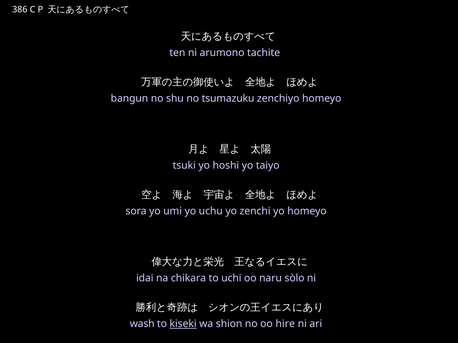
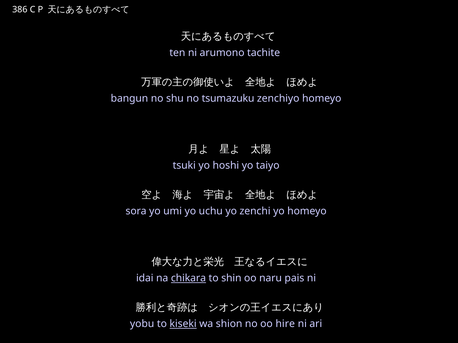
chikara underline: none -> present (188, 279)
uchi: uchi -> shin (231, 279)
sòlo: sòlo -> pais (294, 279)
wash: wash -> yobu (142, 324)
